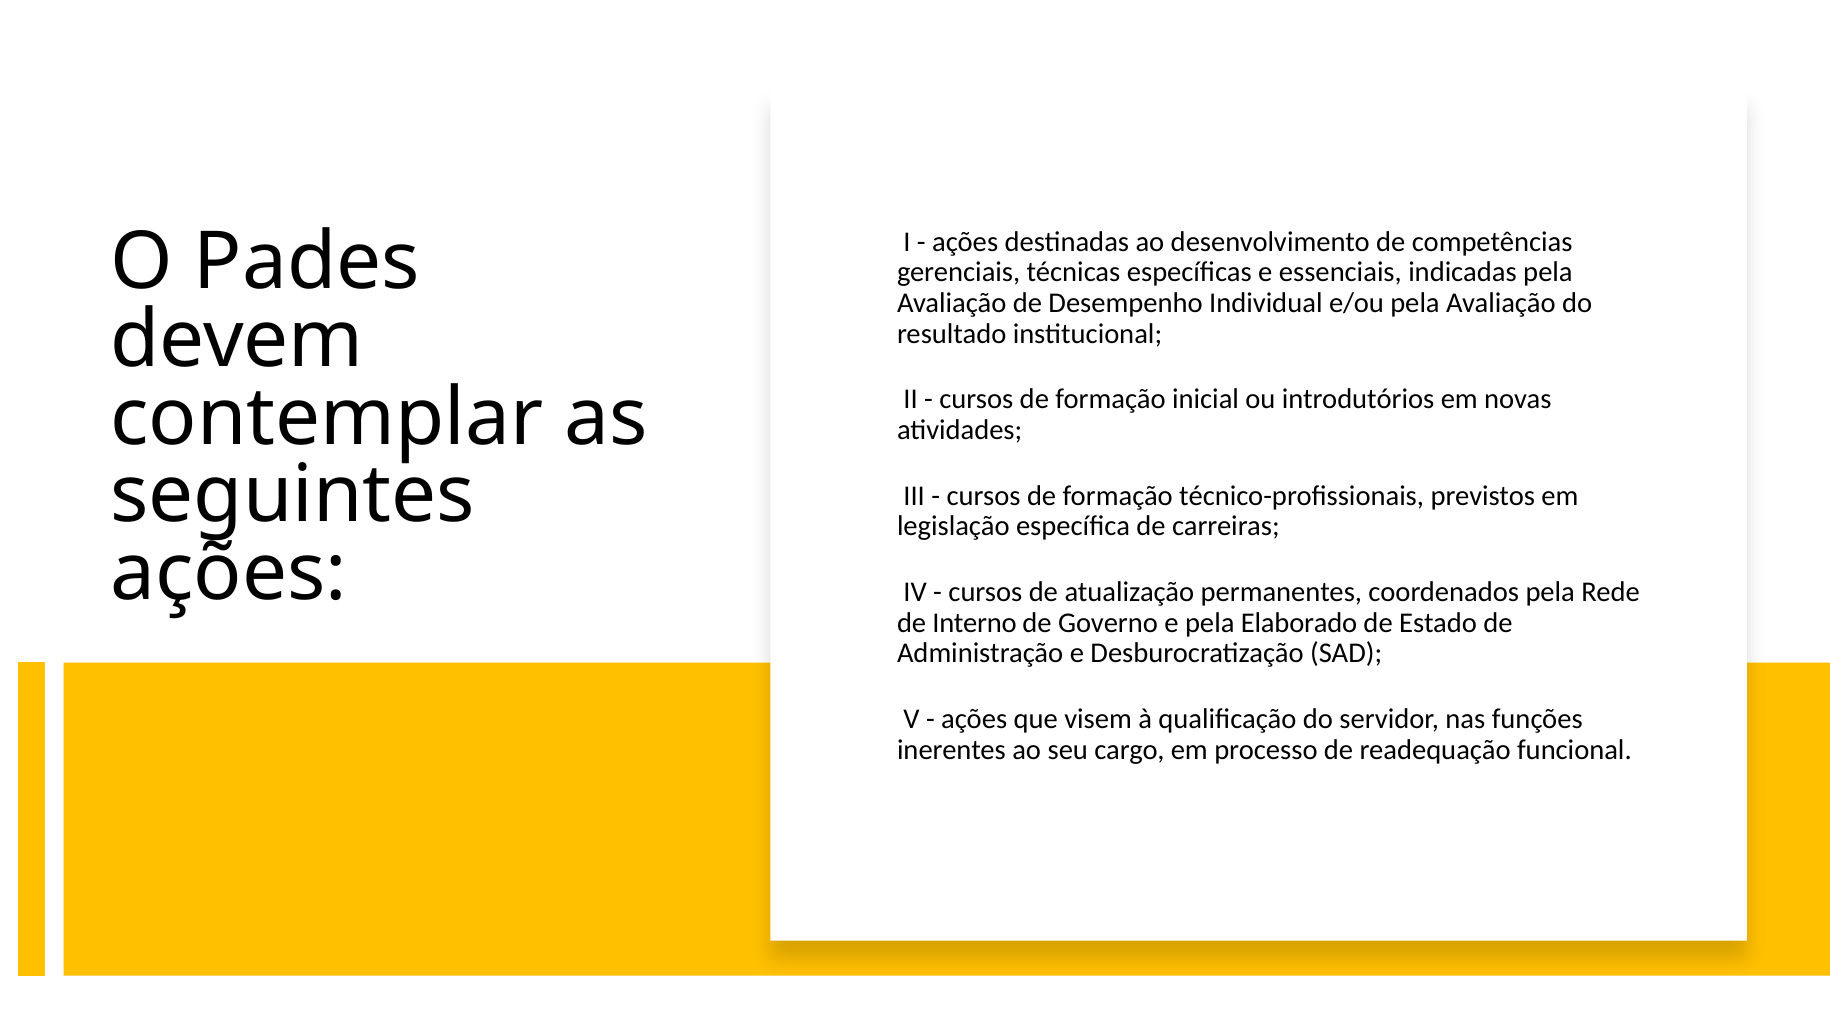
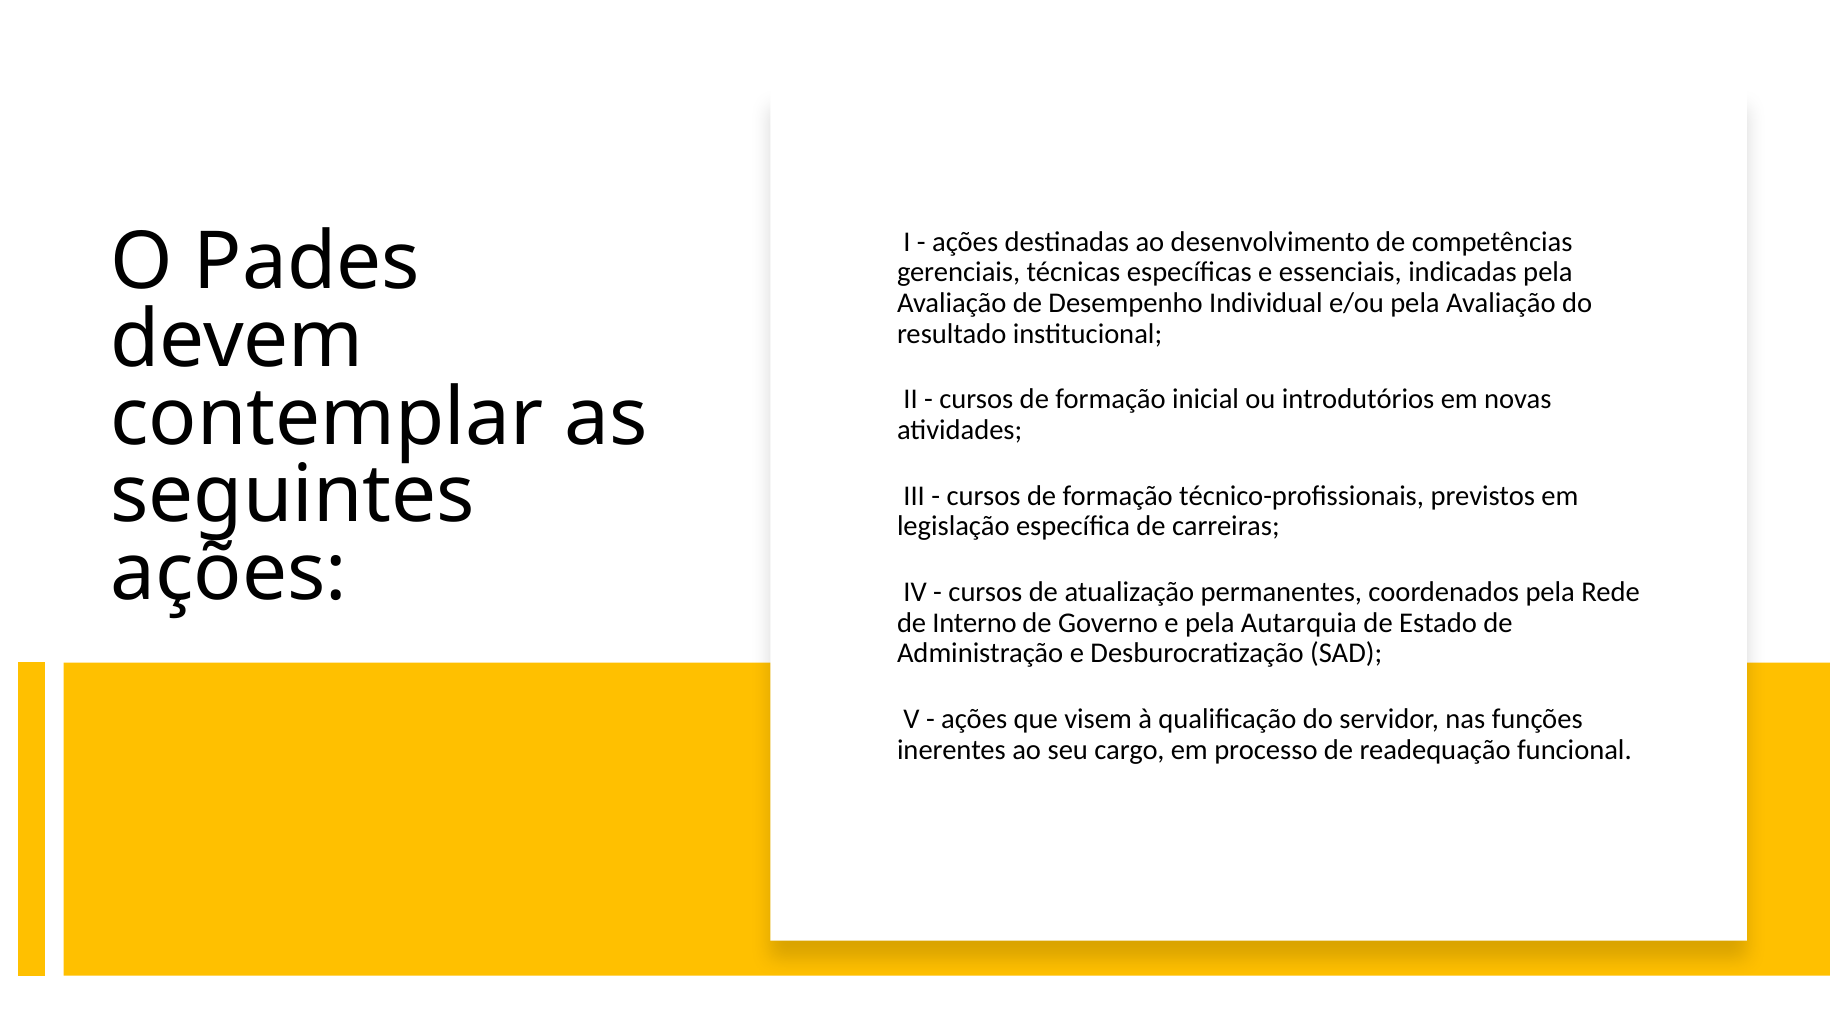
Elaborado: Elaborado -> Autarquia (1299, 623)
